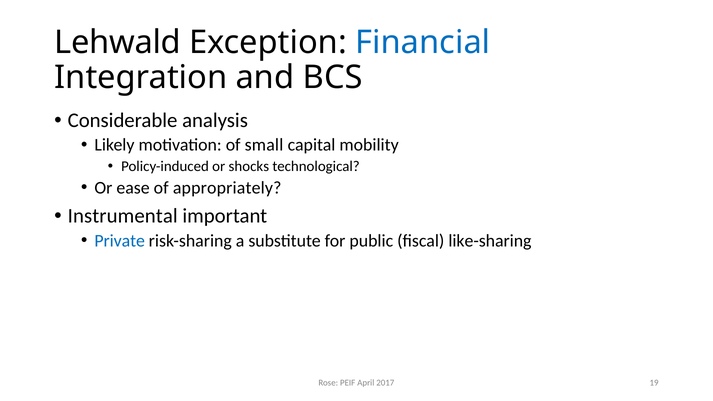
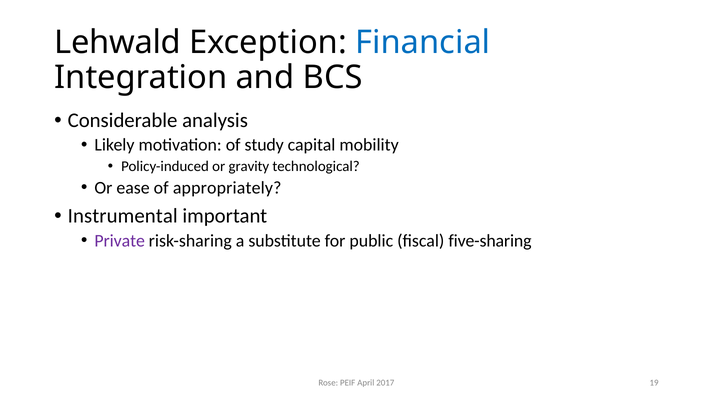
small: small -> study (264, 145)
shocks: shocks -> gravity (249, 166)
Private colour: blue -> purple (120, 241)
like-sharing: like-sharing -> five-sharing (490, 241)
